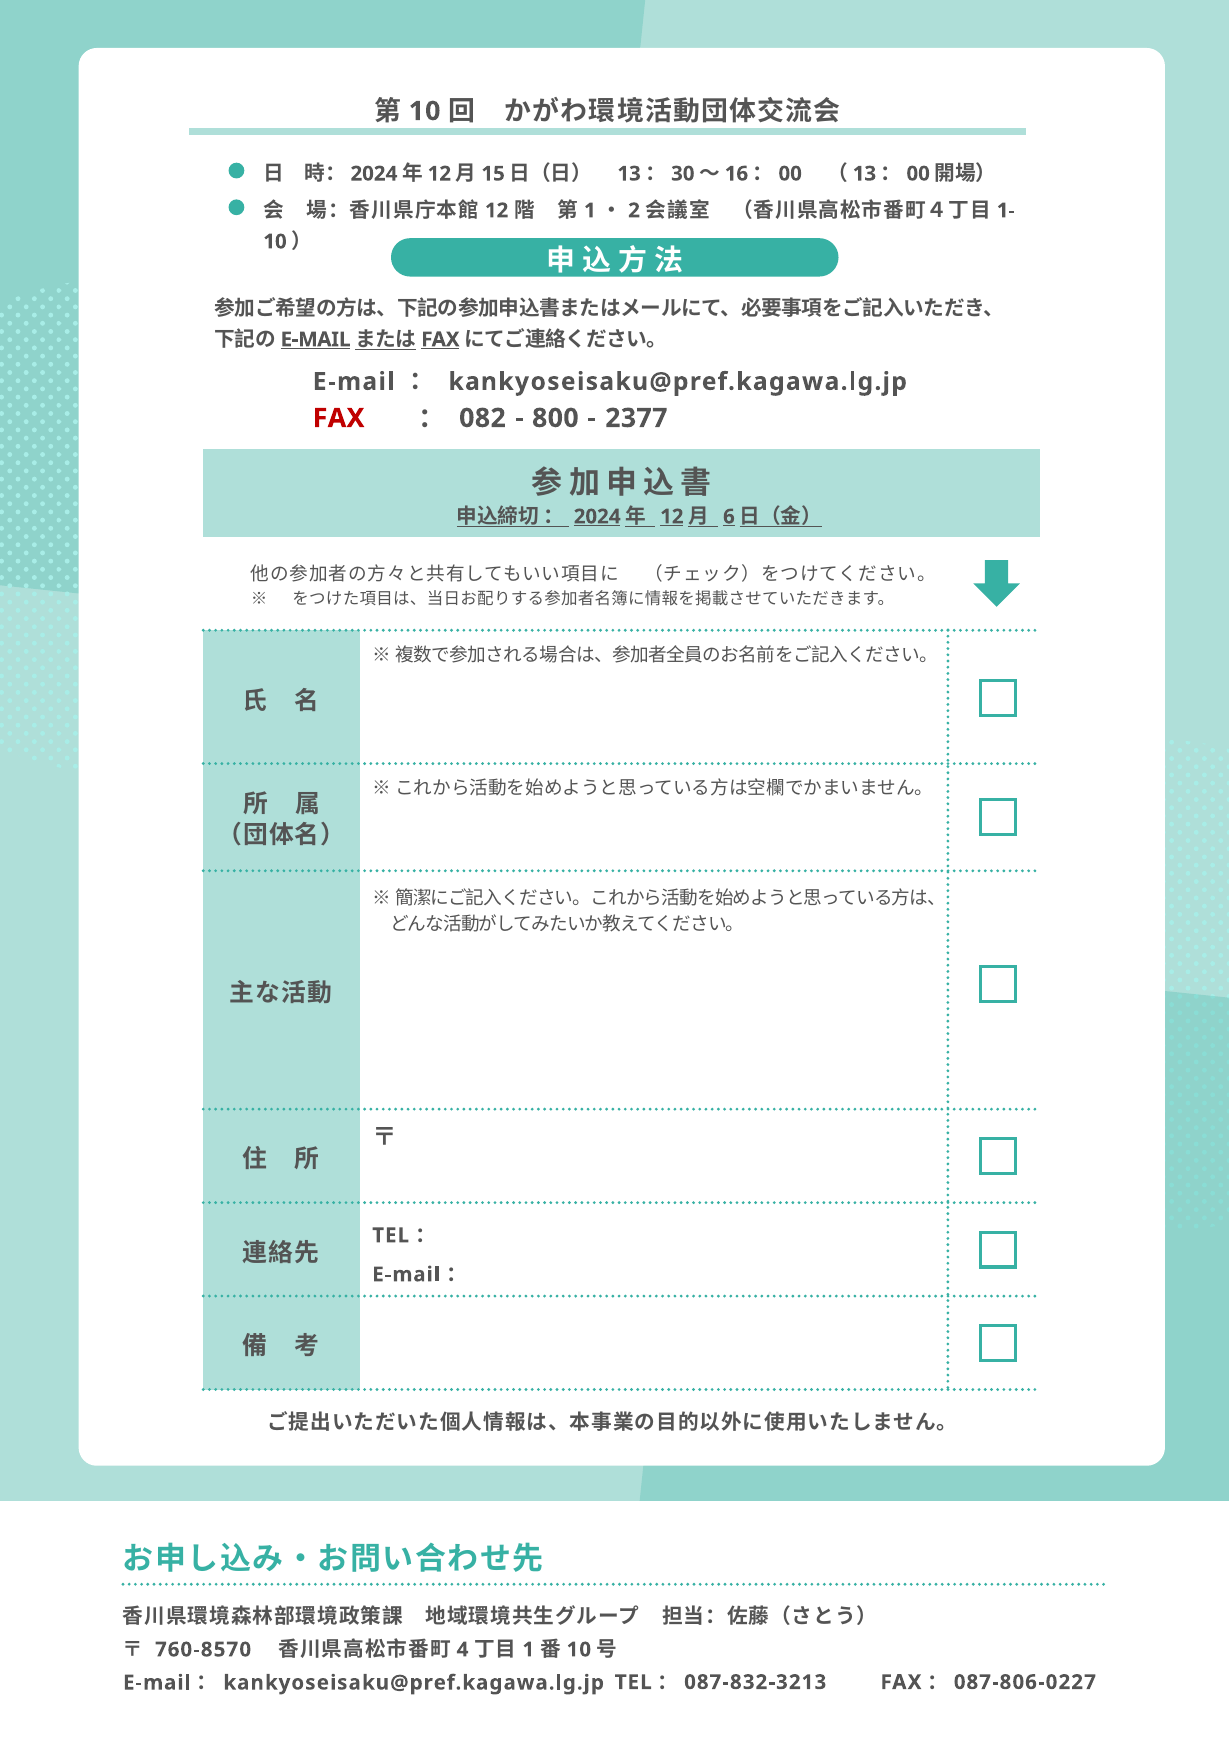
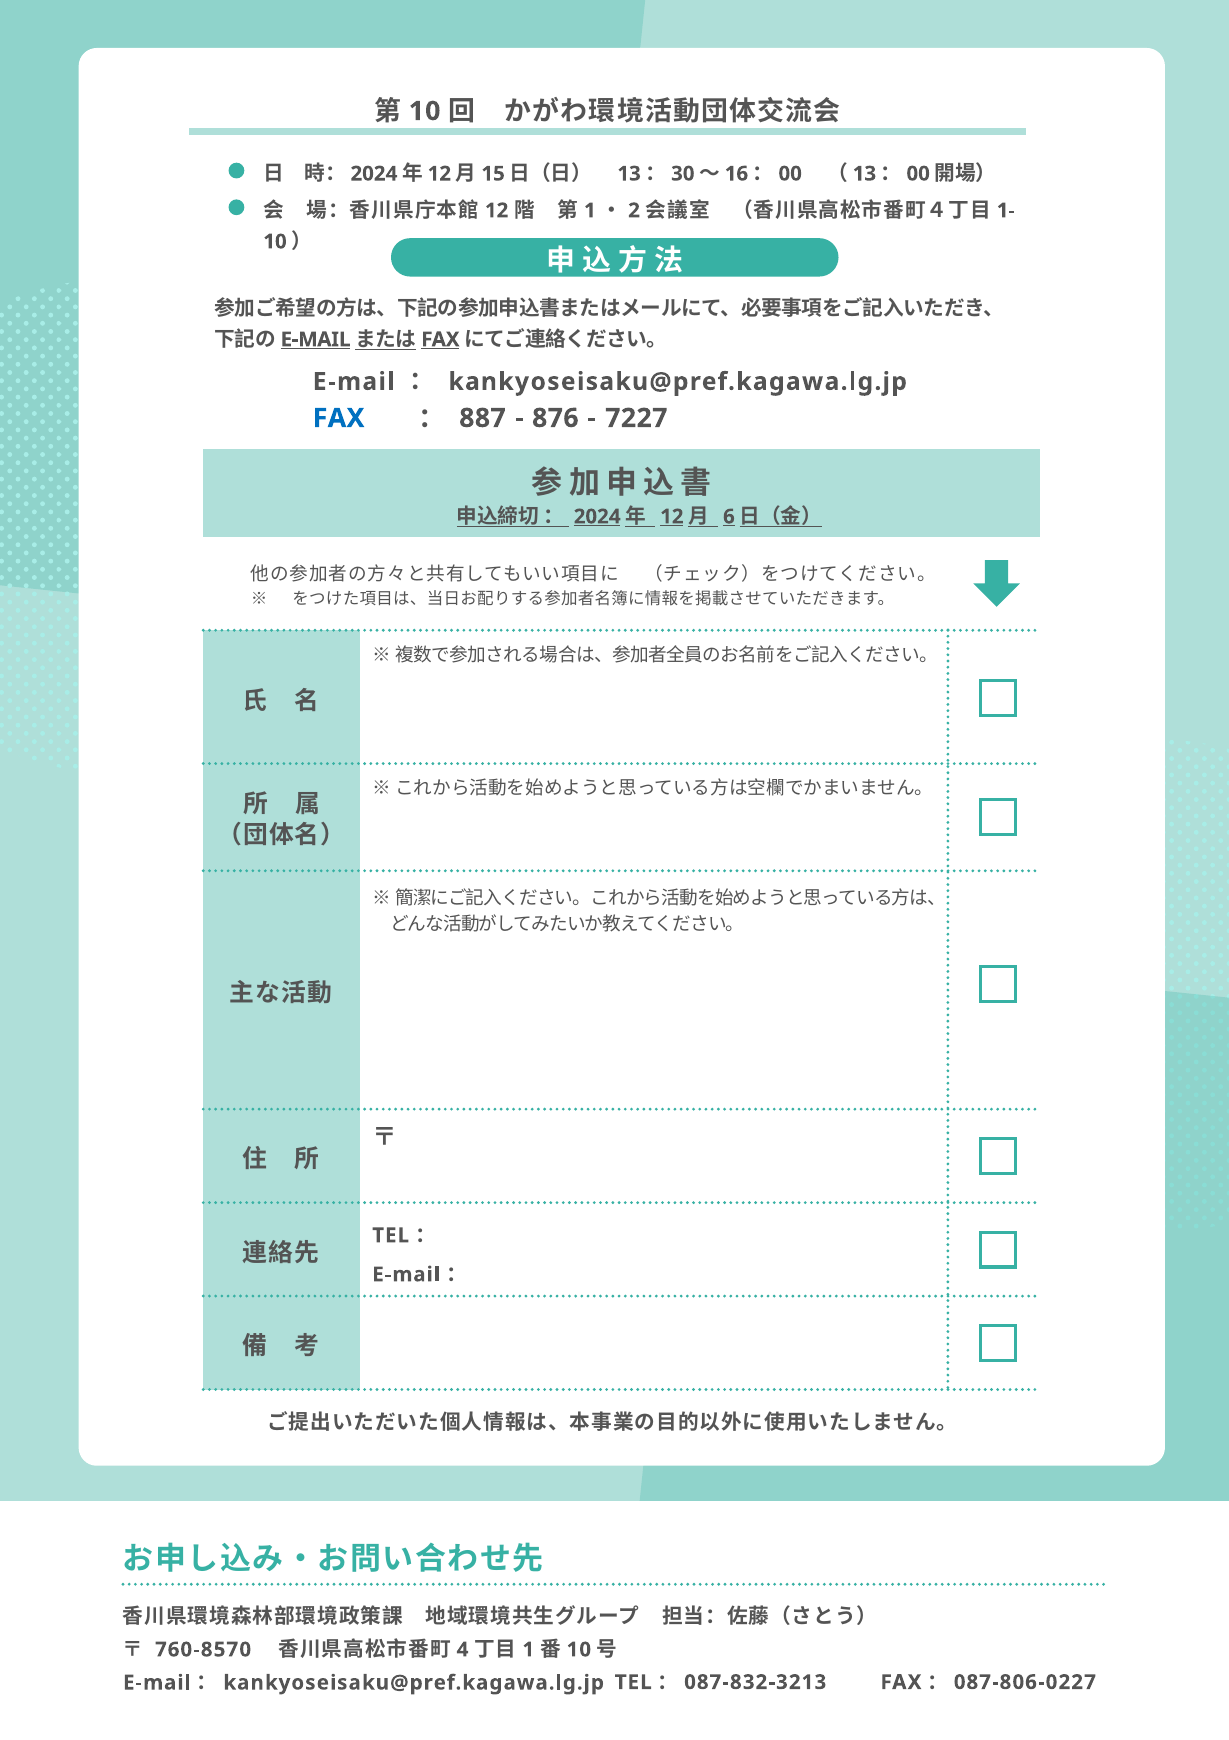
FAX colour: red -> blue (339, 418)
082: 082 -> 887 (482, 418)
800: 800 -> 876 (555, 418)
2377: 2377 -> 7227 (636, 418)
